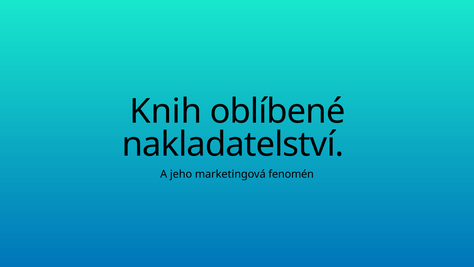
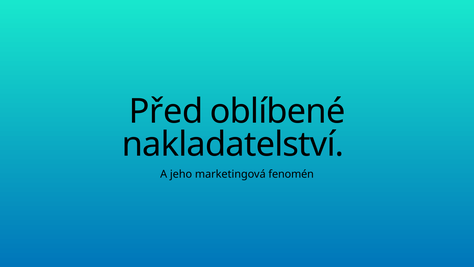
Knih: Knih -> Před (166, 111)
